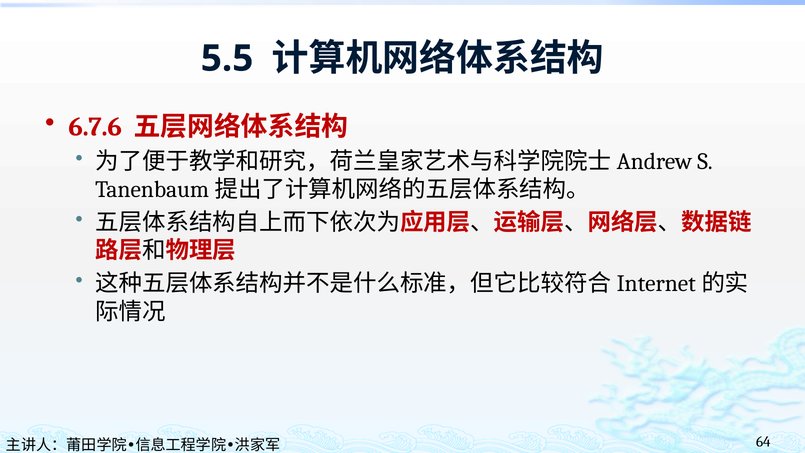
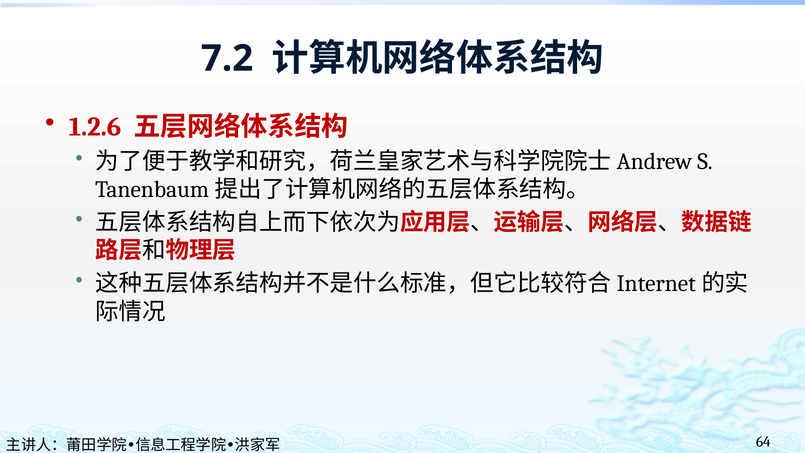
5.5: 5.5 -> 7.2 (227, 58)
6.7.6: 6.7.6 -> 1.2.6 (95, 127)
